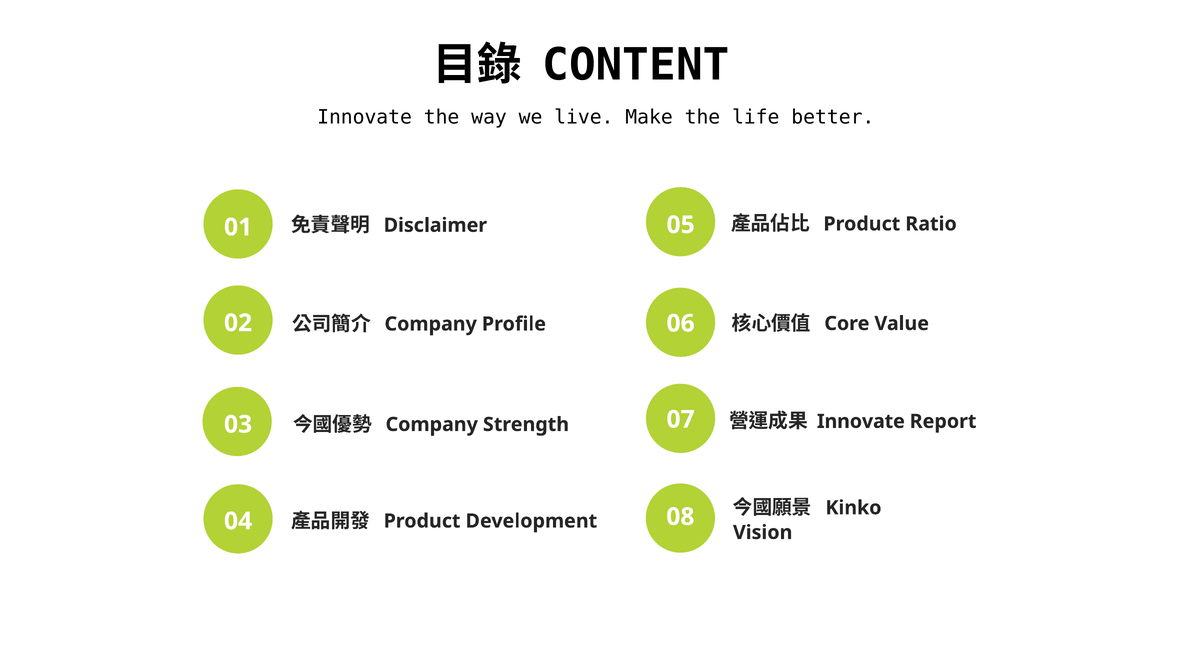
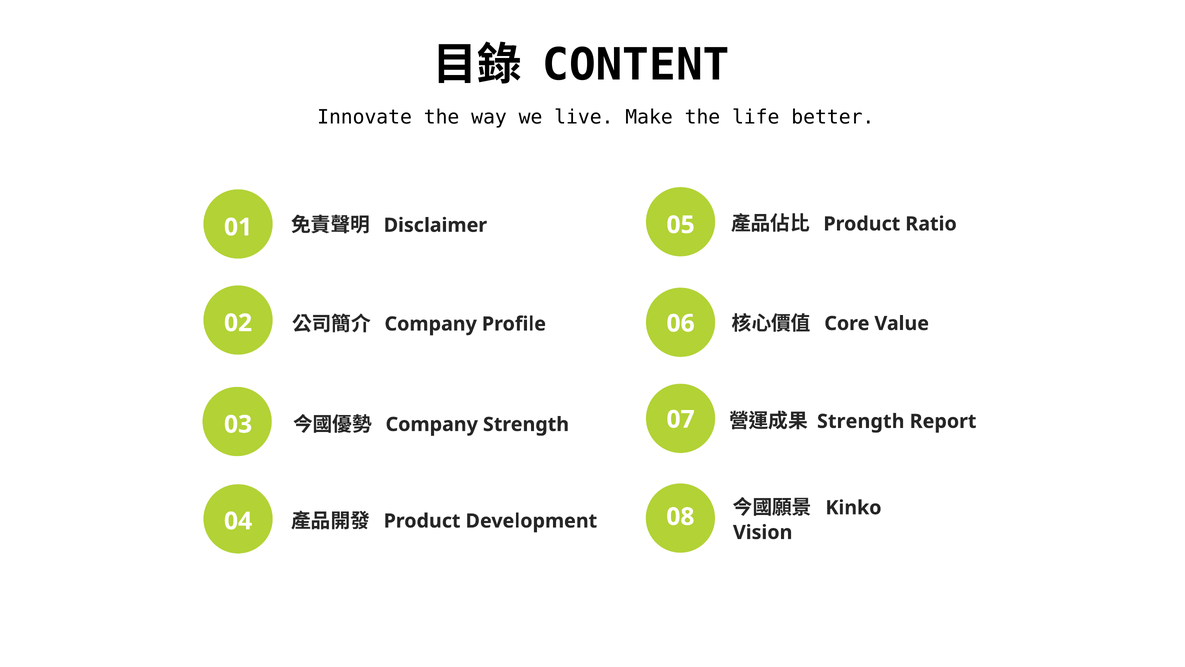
Innovate: Innovate -> Strength (861, 421)
